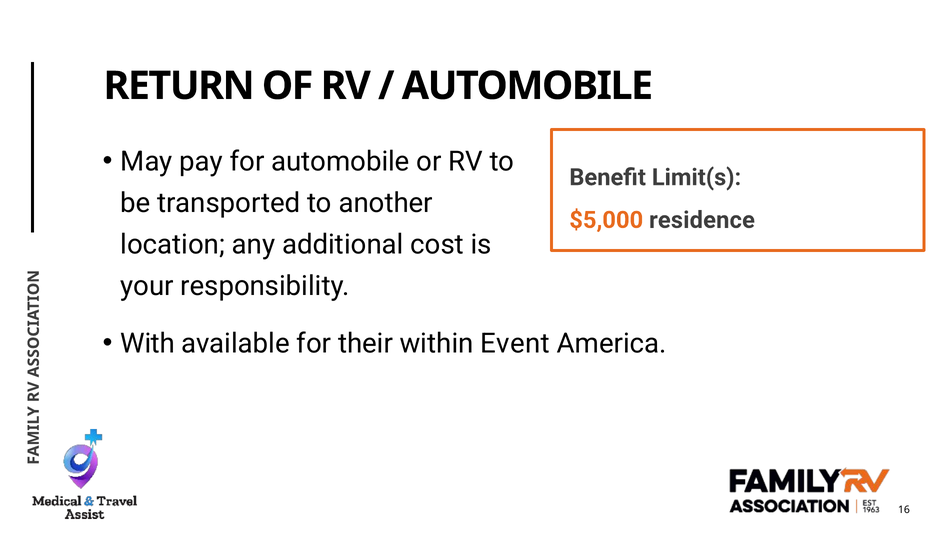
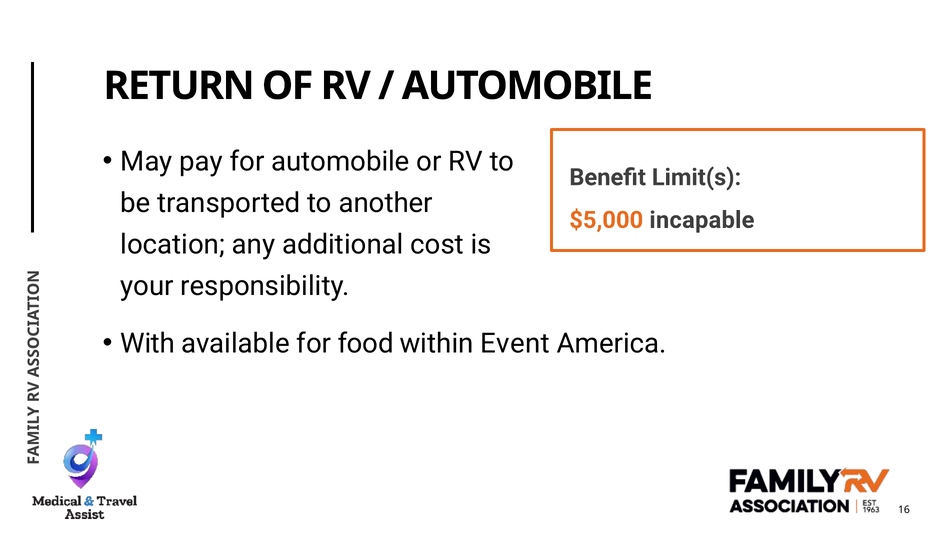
residence: residence -> incapable (702, 220)
their: their -> food (366, 344)
